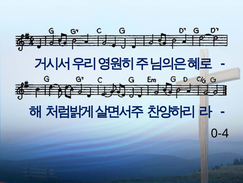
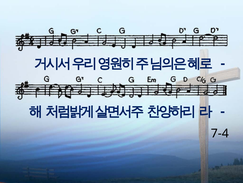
0-4: 0-4 -> 7-4 (220, 133)
